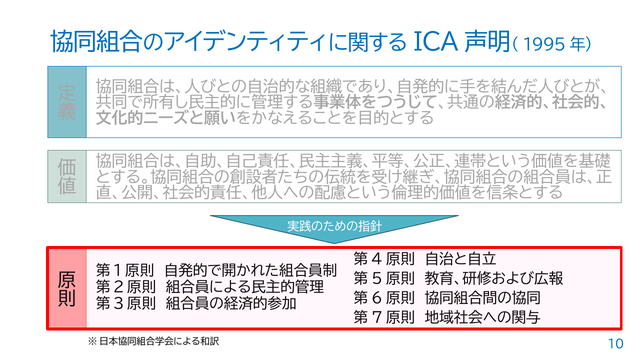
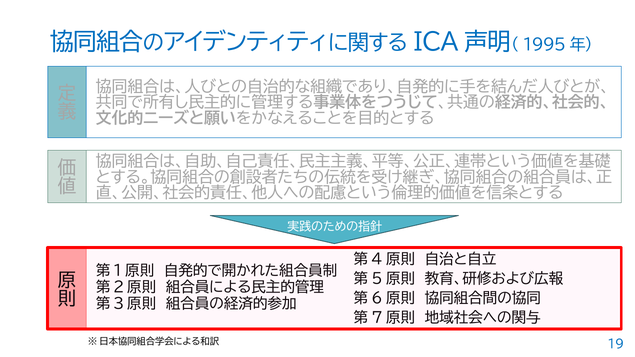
10: 10 -> 19 (616, 345)
